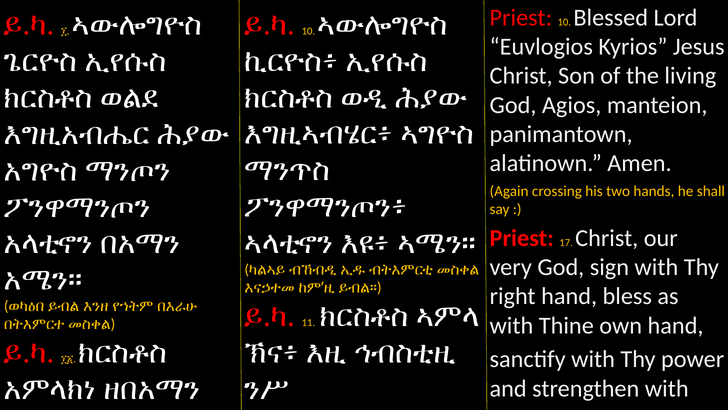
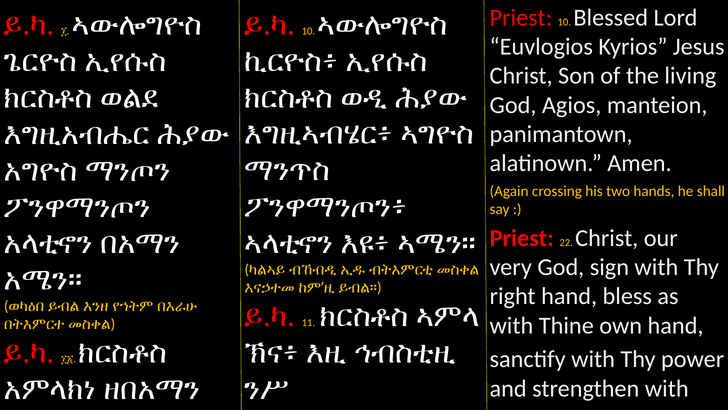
17: 17 -> 22 (566, 242)
